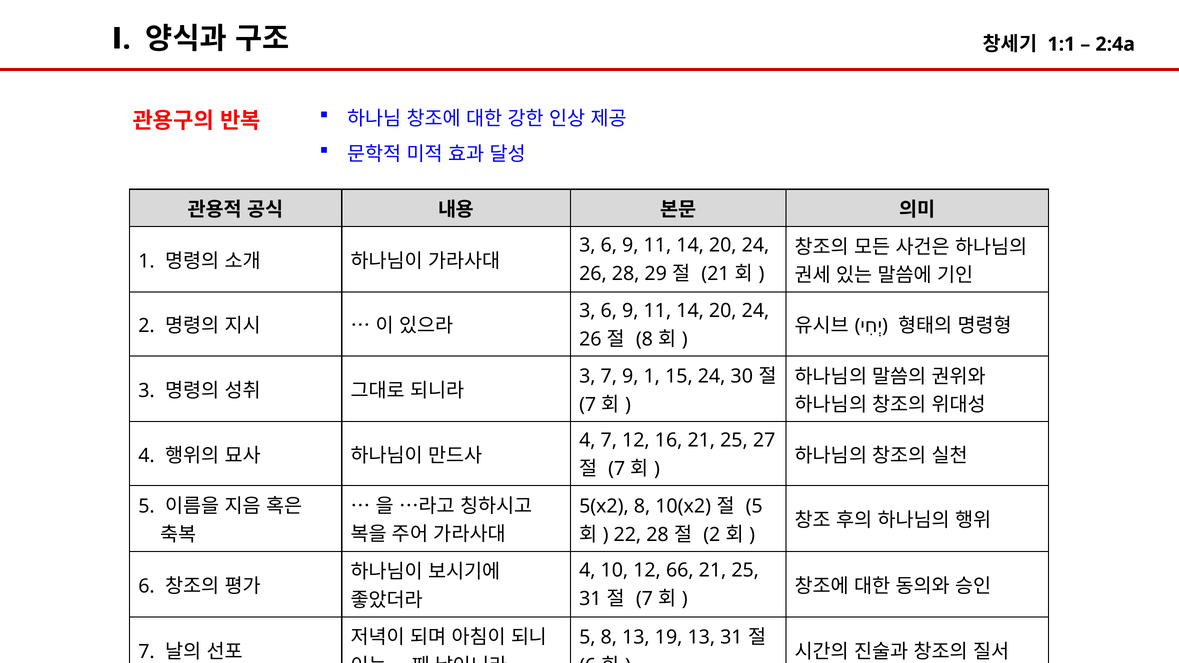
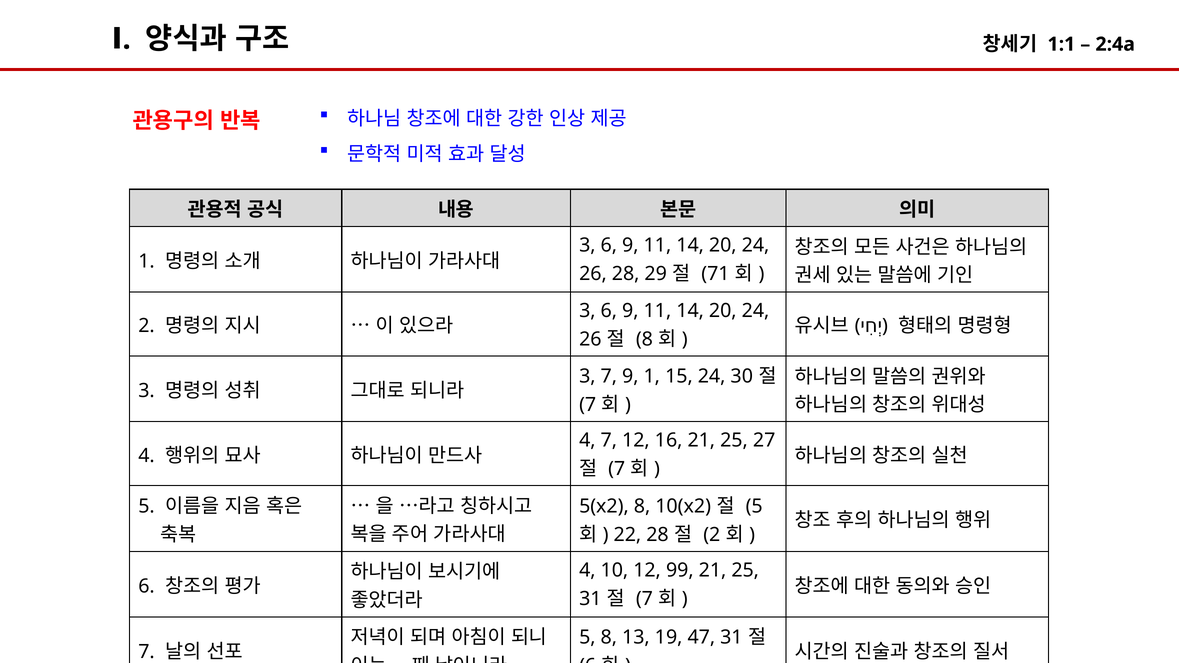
21: 21 -> 71 (715, 274)
66: 66 -> 99 (680, 570)
19 13: 13 -> 47 (701, 638)
